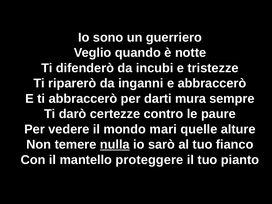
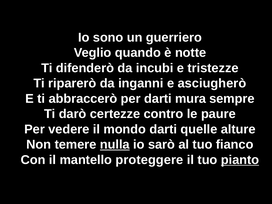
e abbraccerò: abbraccerò -> asciugherò (212, 83)
mondo mari: mari -> darti (163, 129)
pianto underline: none -> present (240, 160)
